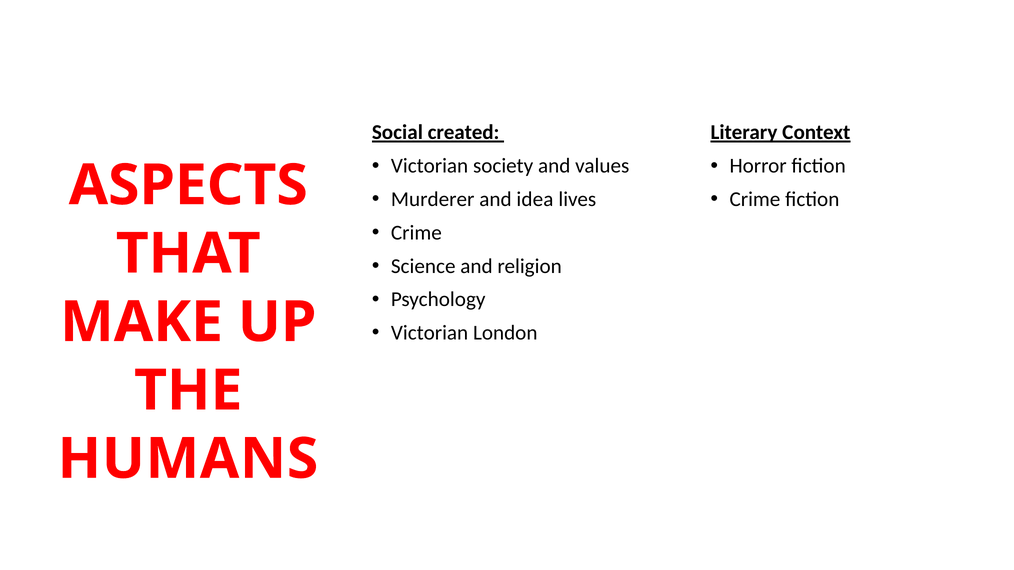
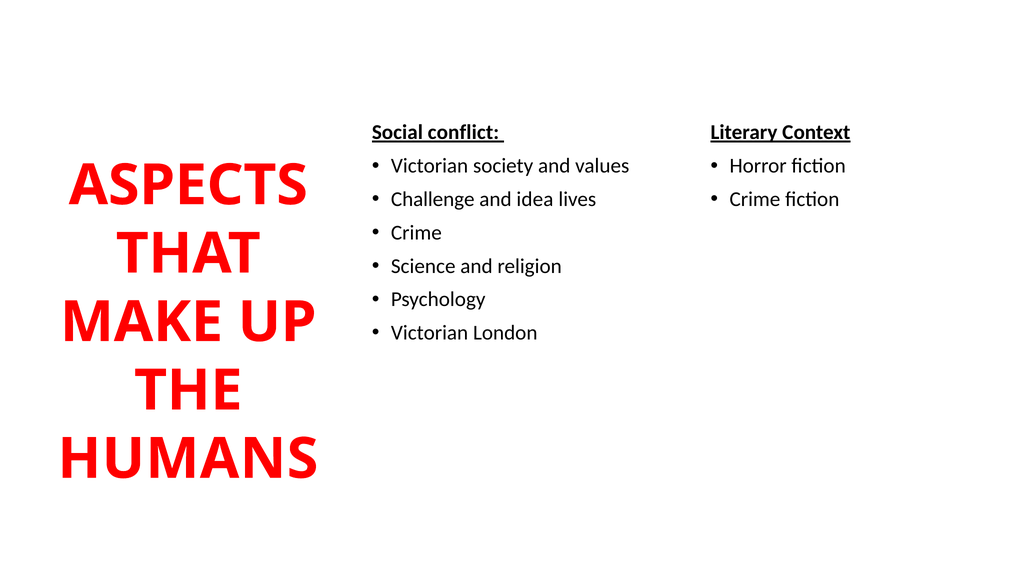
created: created -> conflict (463, 133)
Murderer: Murderer -> Challenge (433, 199)
